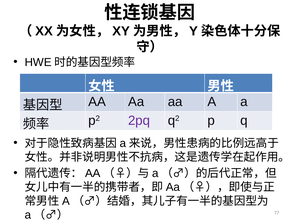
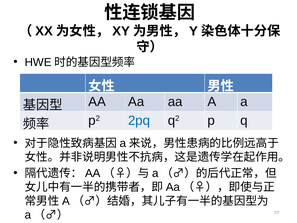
2pq colour: purple -> blue (139, 120)
